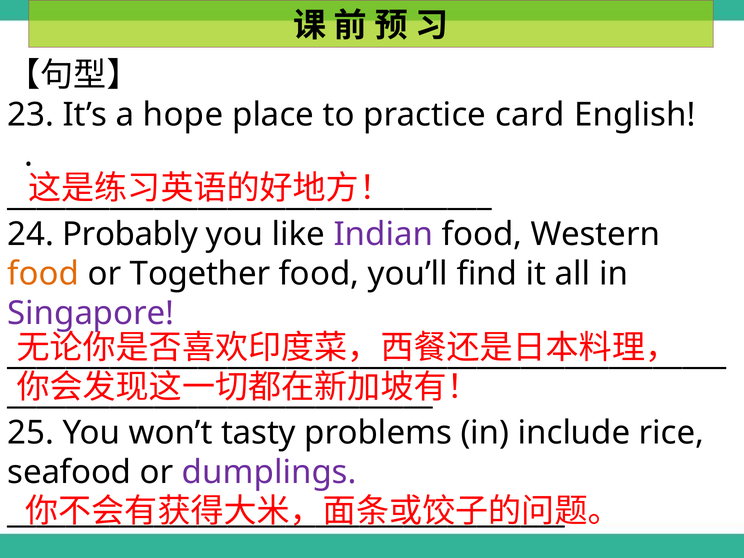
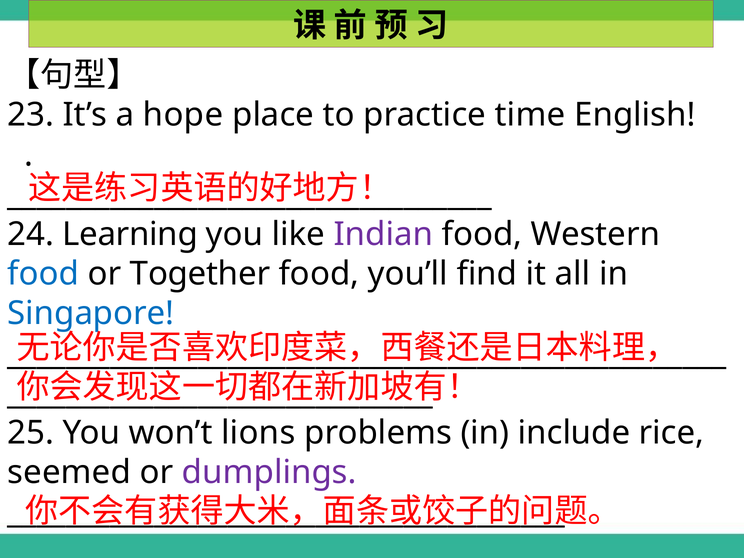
card: card -> time (530, 115)
Probably: Probably -> Learning (130, 234)
food colour: orange -> blue (43, 274)
Singapore colour: purple -> blue (91, 314)
tasty: tasty -> lions (258, 433)
seafood: seafood -> seemed (69, 472)
